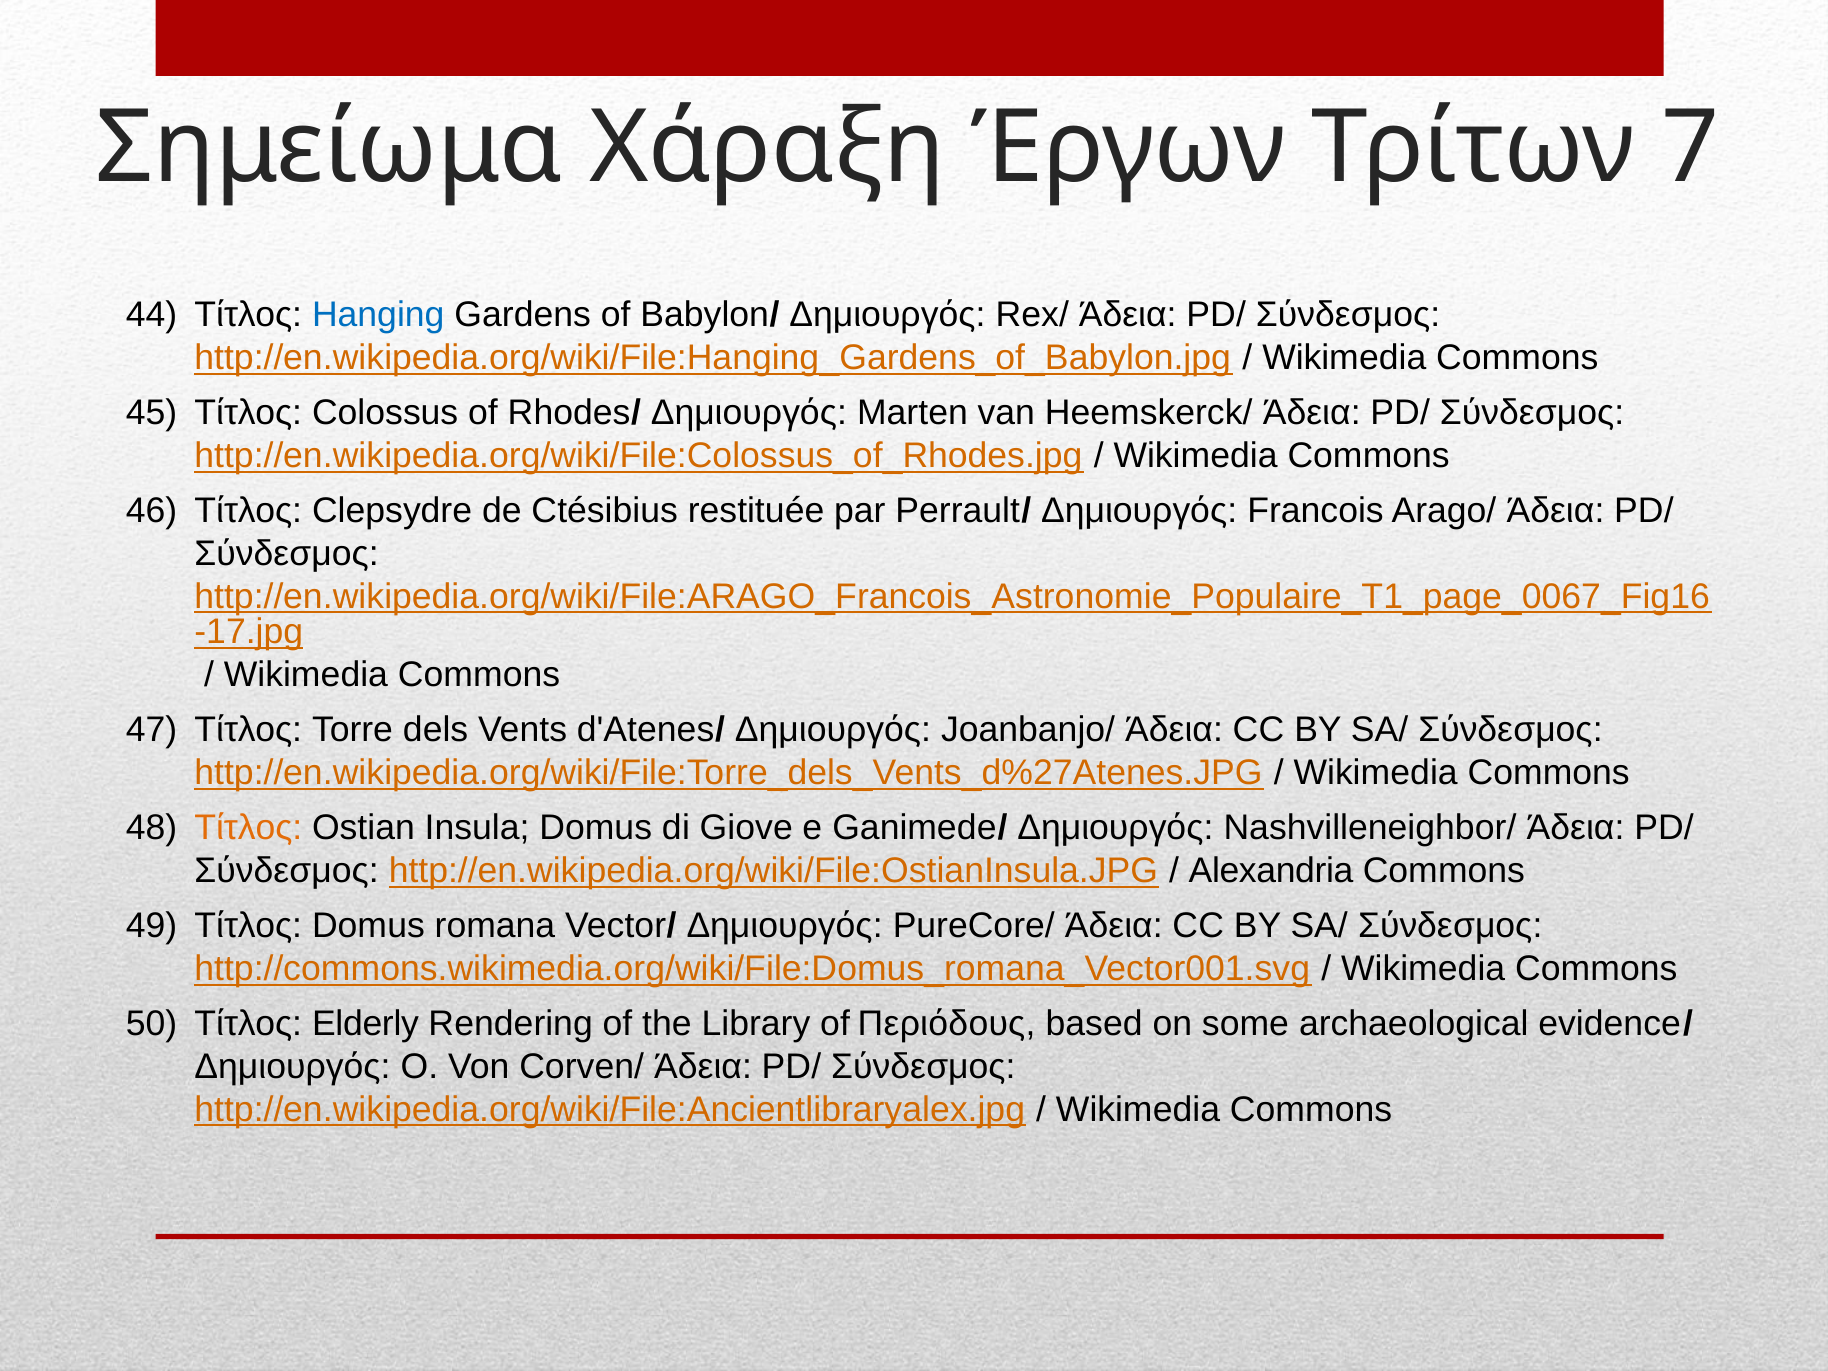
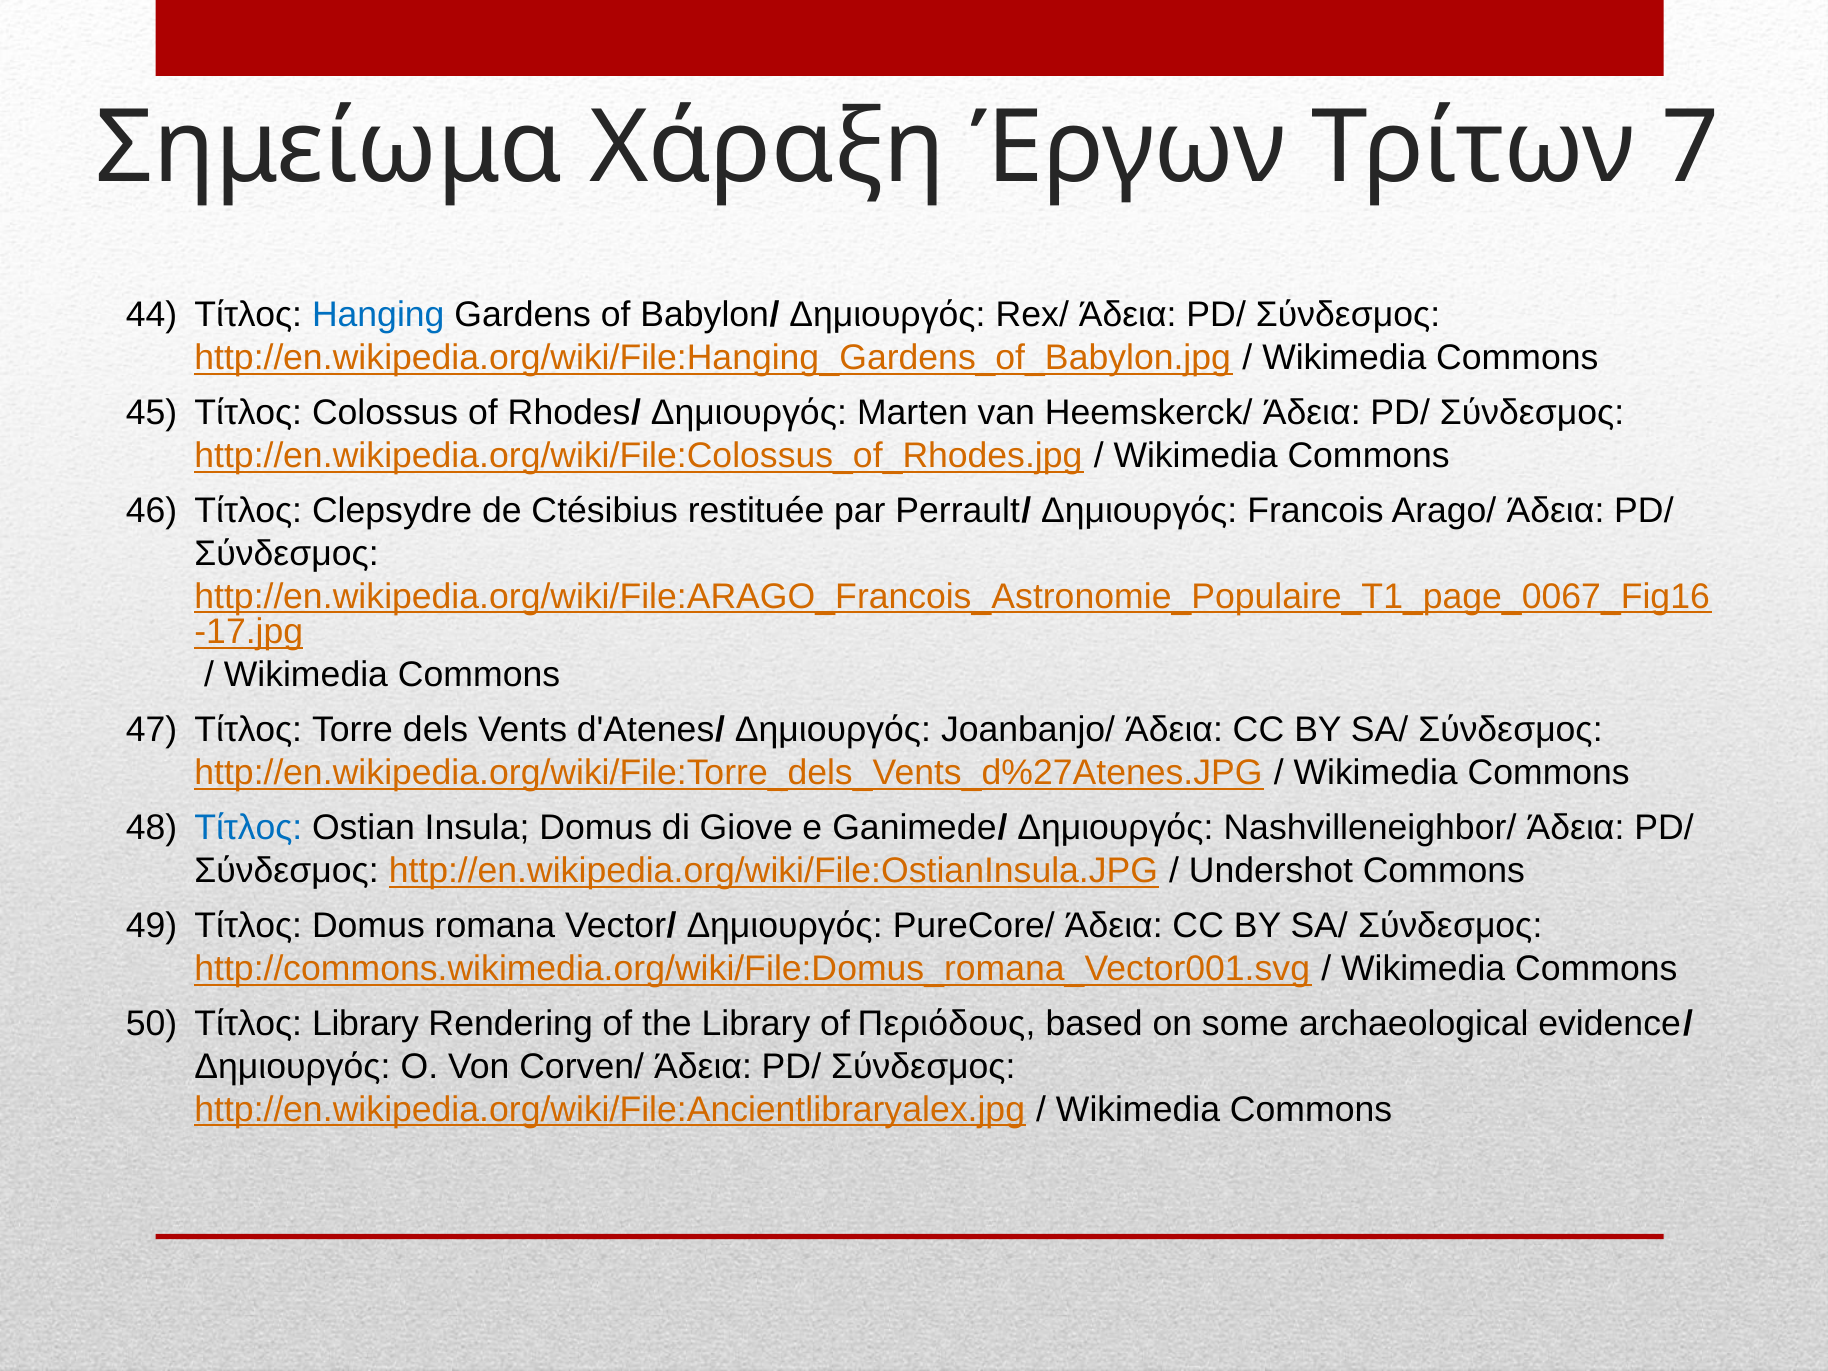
Τίτλος colour: orange -> blue (248, 828)
Alexandria: Alexandria -> Undershot (1271, 871)
Τίτλος Elderly: Elderly -> Library (365, 1024)
